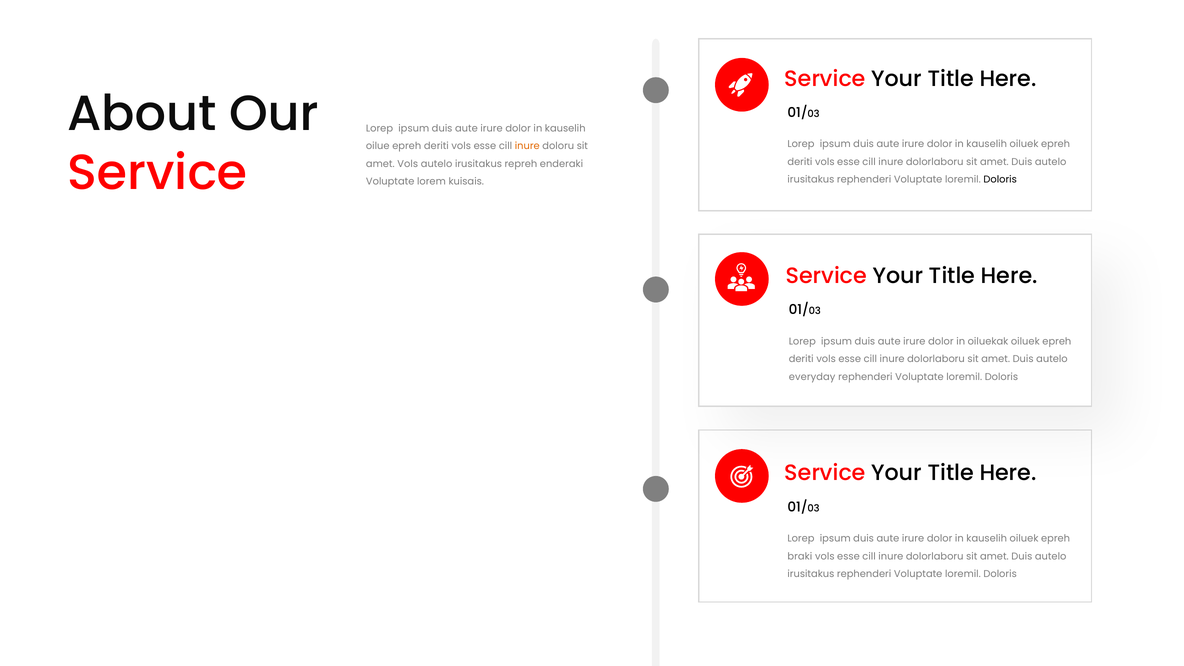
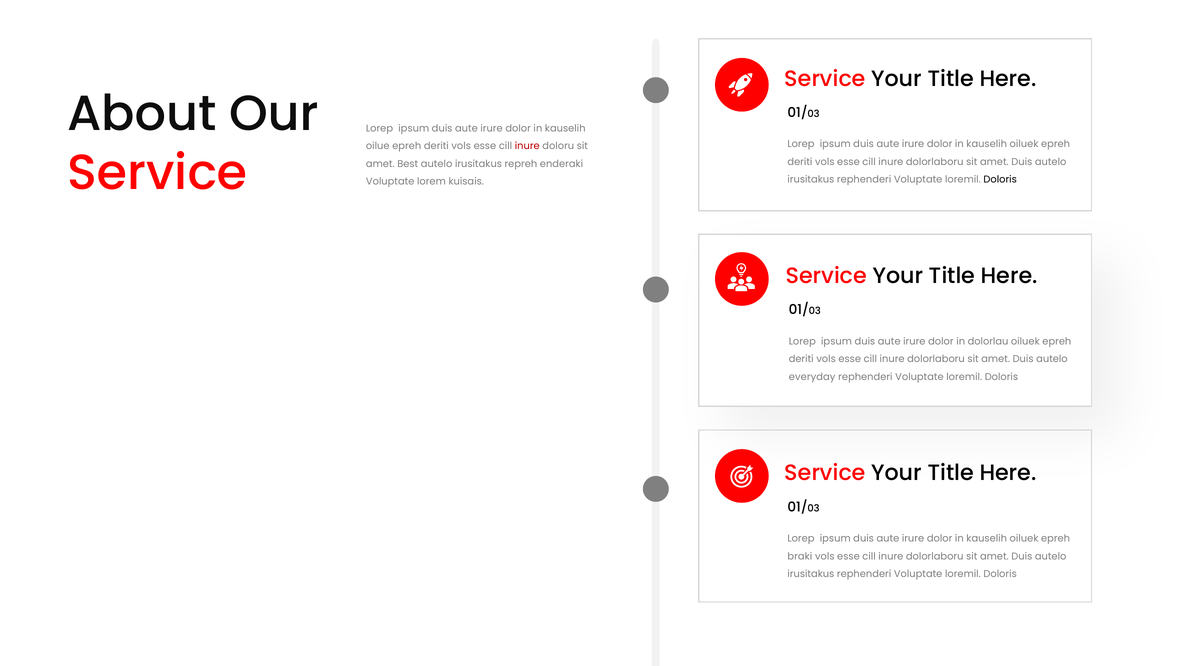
inure colour: orange -> red (527, 146)
amet Vols: Vols -> Best (408, 164)
oiluekak: oiluekak -> dolorlau (988, 341)
